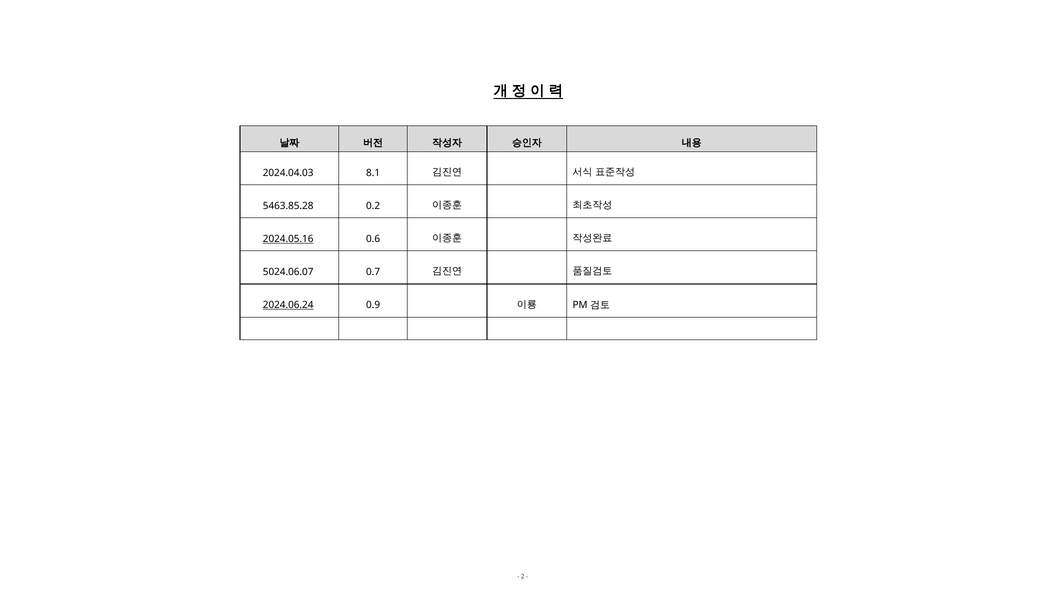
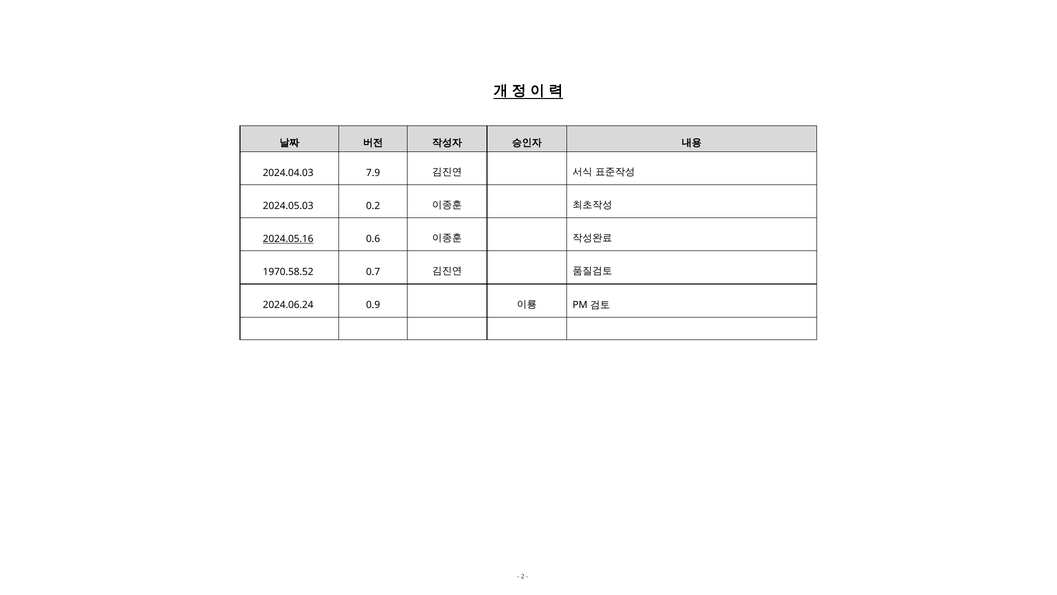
8.1: 8.1 -> 7.9 (373, 173)
5463.85.28: 5463.85.28 -> 2024.05.03 (288, 206)
5024.06.07: 5024.06.07 -> 1970.58.52 (288, 272)
2024.06.24 underline: present -> none (288, 305)
